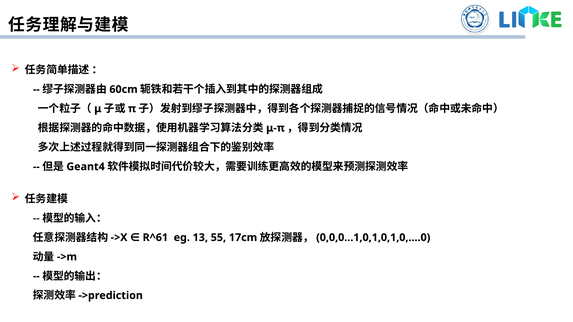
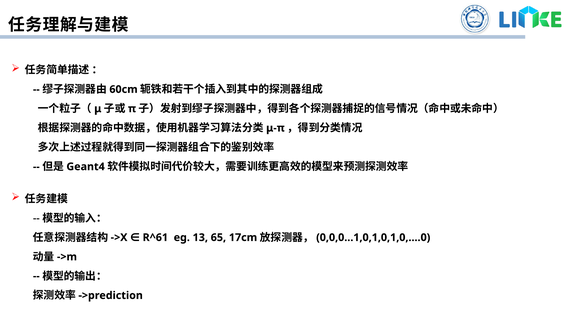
55: 55 -> 65 (218, 238)
